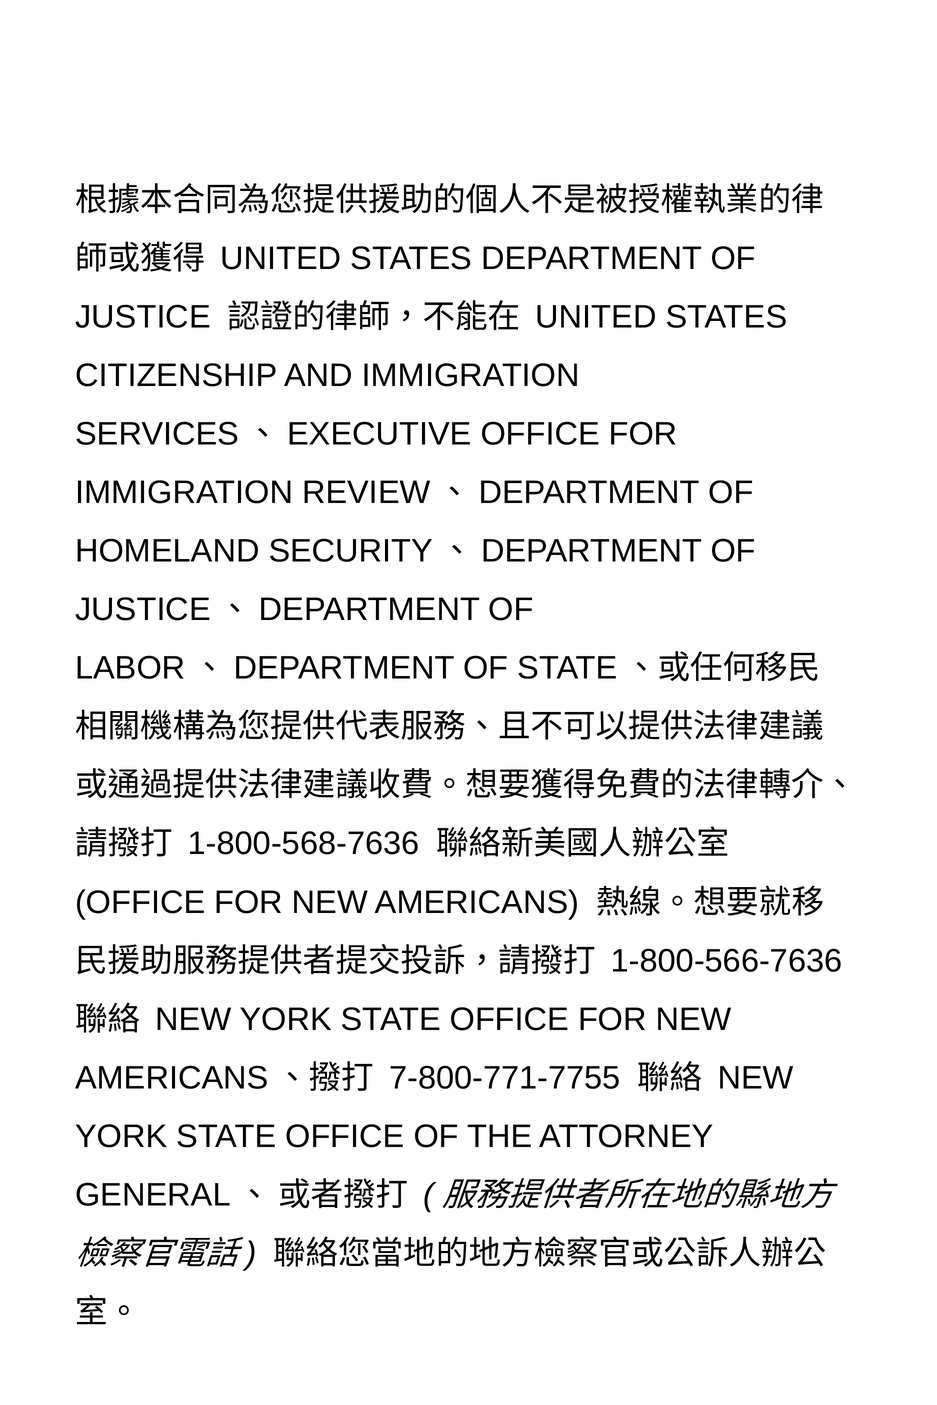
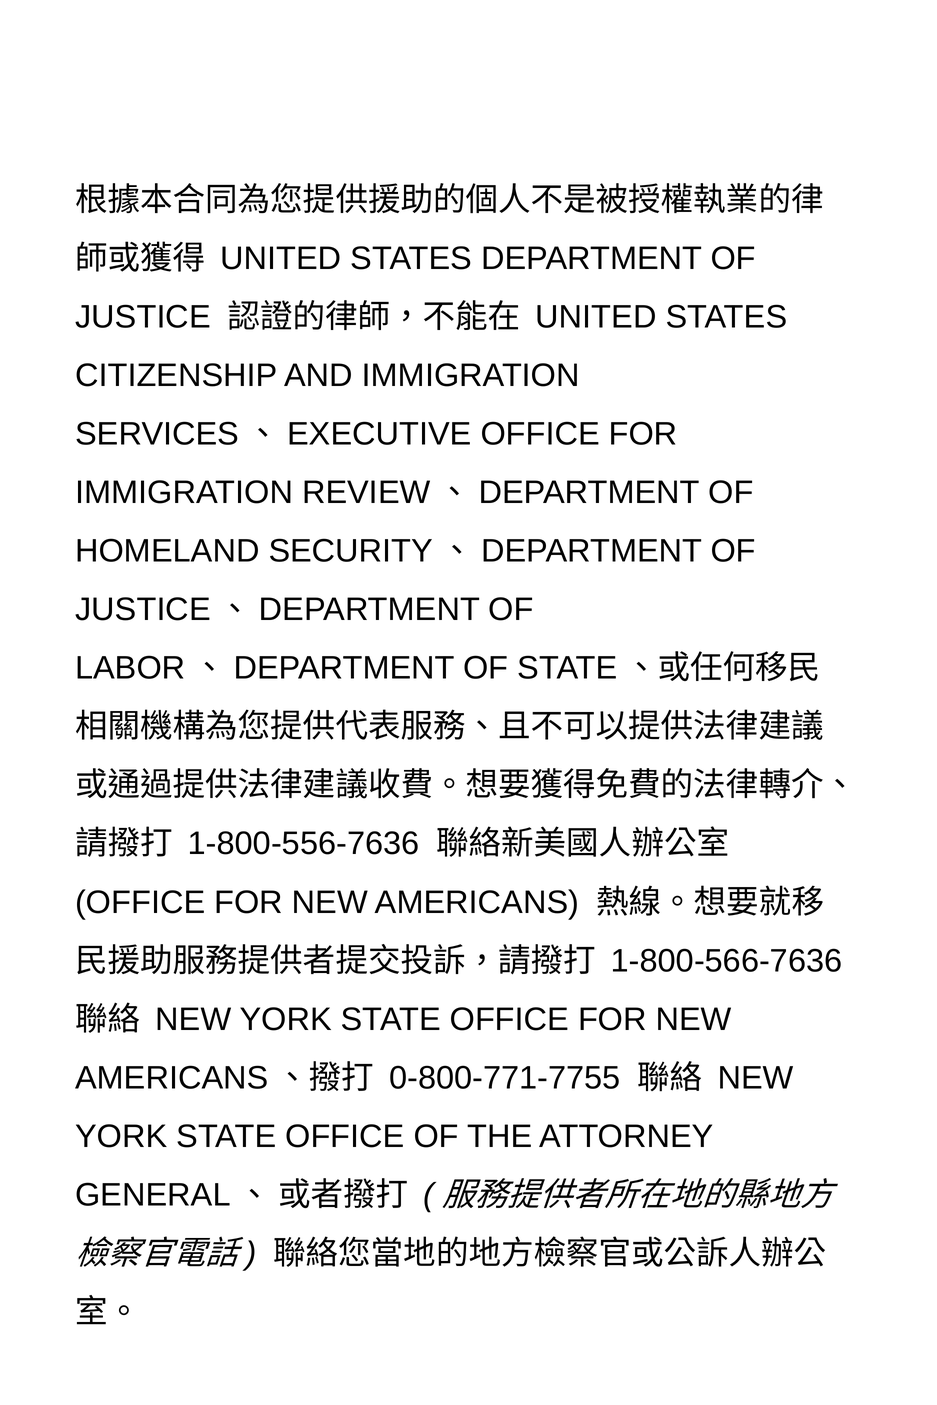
1-800-568-7636: 1-800-568-7636 -> 1-800-556-7636 (304, 844)
7-800-771-7755: 7-800-771-7755 -> 0-800-771-7755 (505, 1078)
